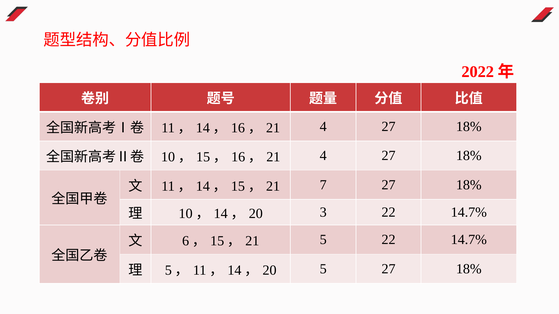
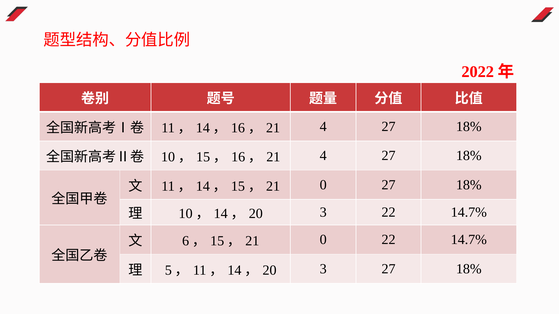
7: 7 -> 0 (323, 185)
5: 5 -> 0 (323, 240)
5: 5 -> 3 (323, 269)
